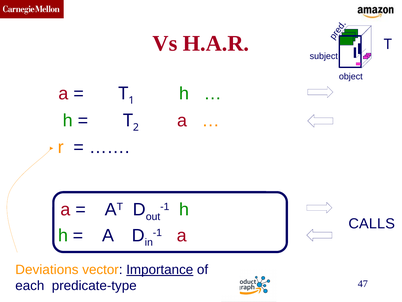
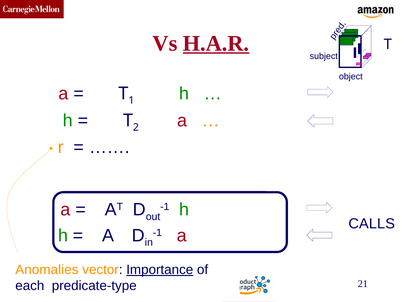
H.A.R underline: none -> present (216, 43)
Deviations: Deviations -> Anomalies (47, 269)
47: 47 -> 21 (363, 283)
